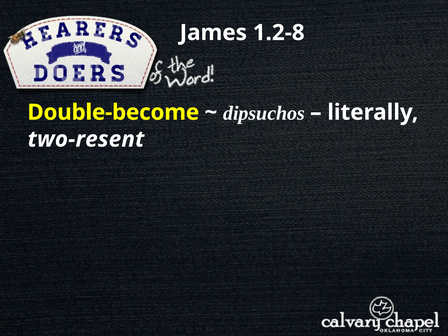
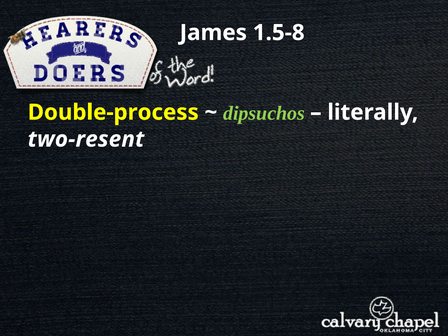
1.2-8: 1.2-8 -> 1.5-8 (279, 33)
Double-become: Double-become -> Double-process (113, 112)
dipsuchos colour: white -> light green (264, 113)
